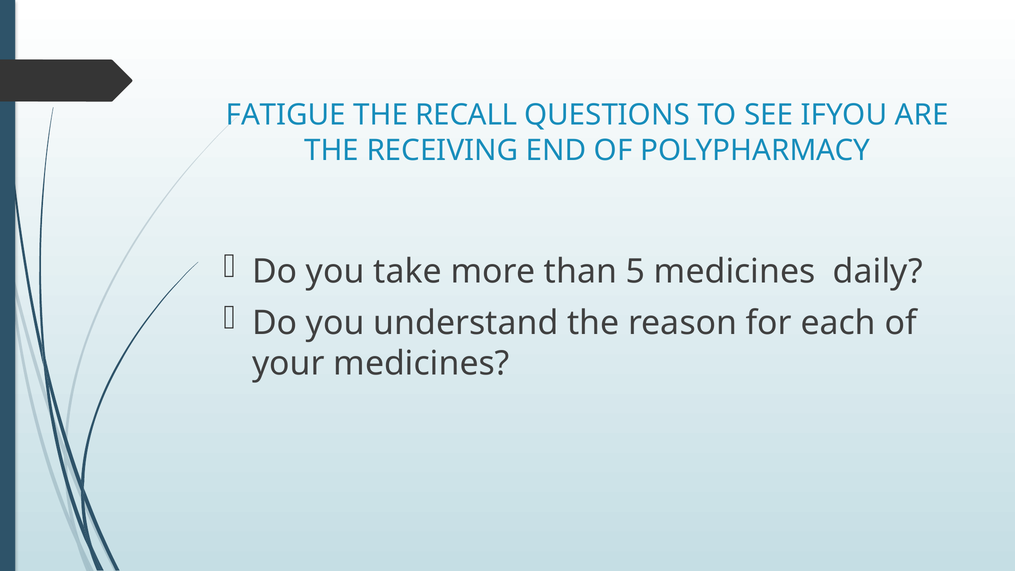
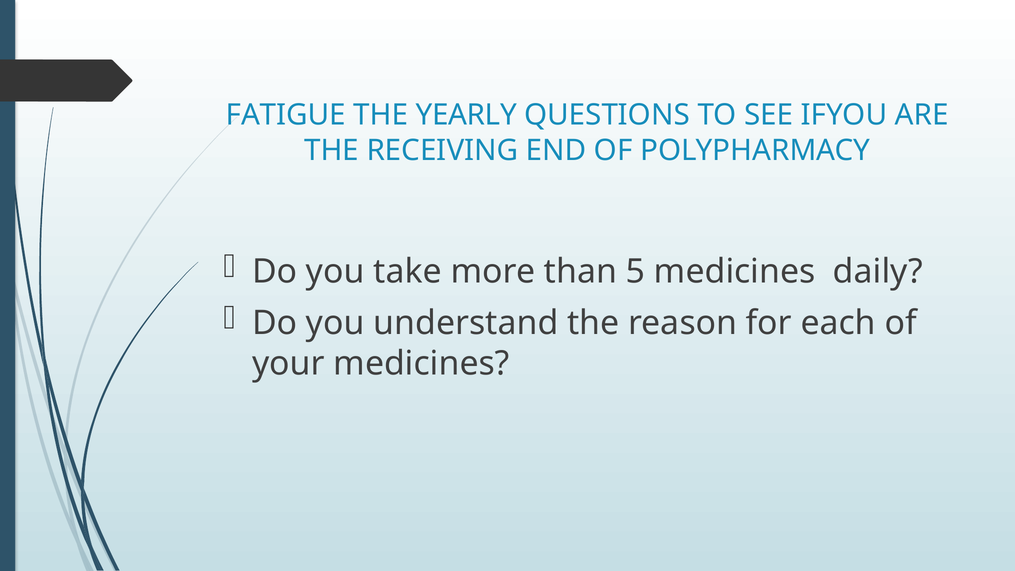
RECALL: RECALL -> YEARLY (466, 115)
